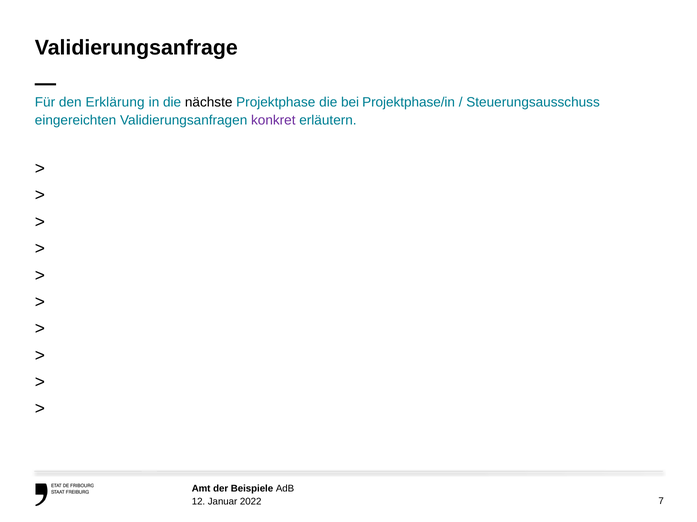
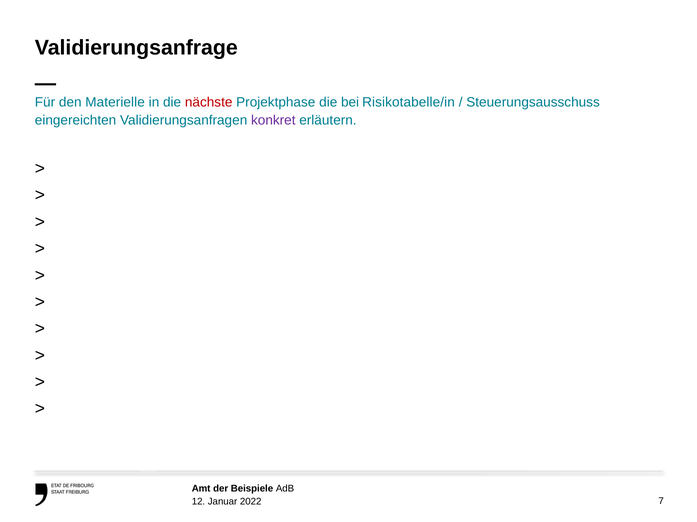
Erklärung: Erklärung -> Materielle (115, 102)
nächste colour: black -> red (209, 102)
Projektphase/in: Projektphase/in -> Risikotabelle/in (408, 102)
